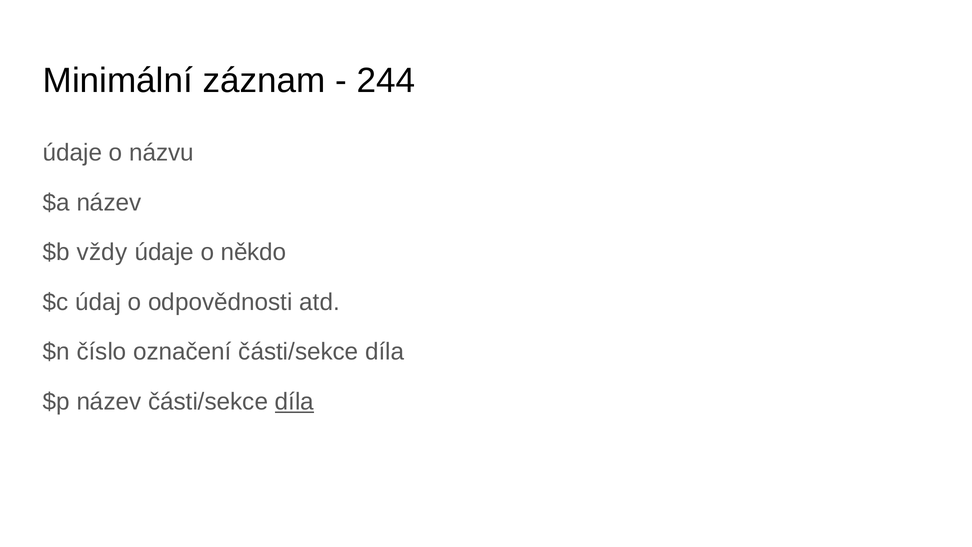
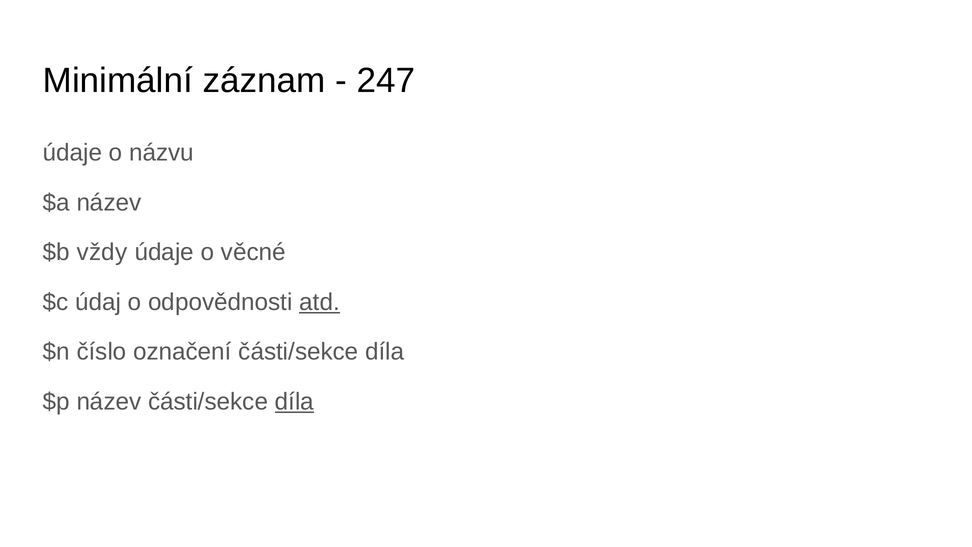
244: 244 -> 247 (386, 81)
někdo: někdo -> věcné (253, 252)
atd underline: none -> present (320, 302)
